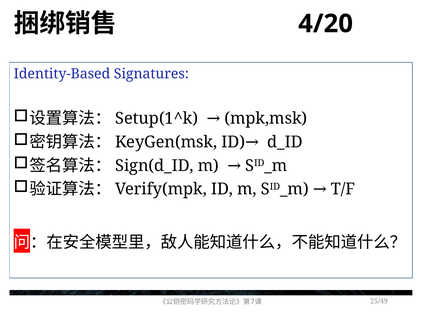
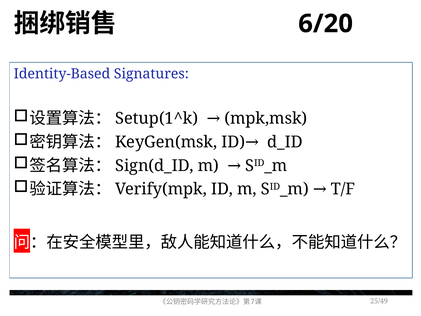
4/20: 4/20 -> 6/20 (326, 24)
